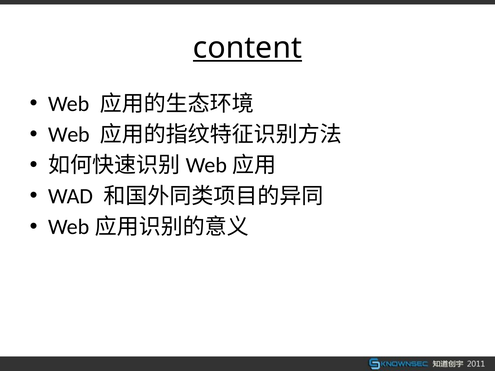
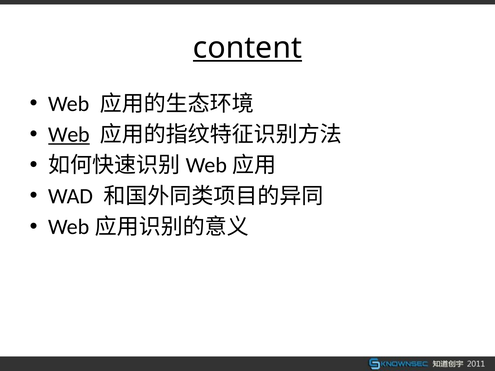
Web underline: none -> present (69, 135)
